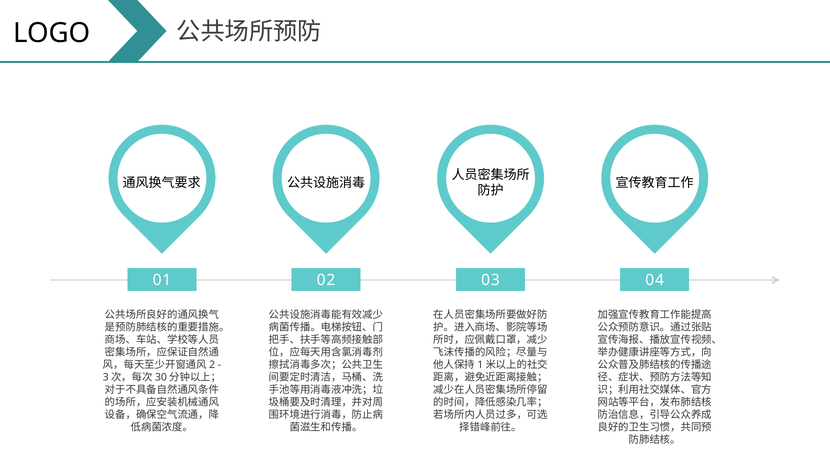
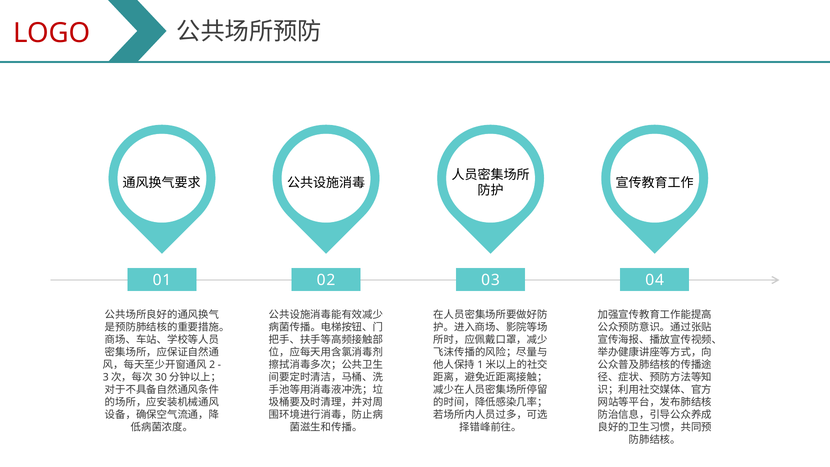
LOGO colour: black -> red (52, 33)
